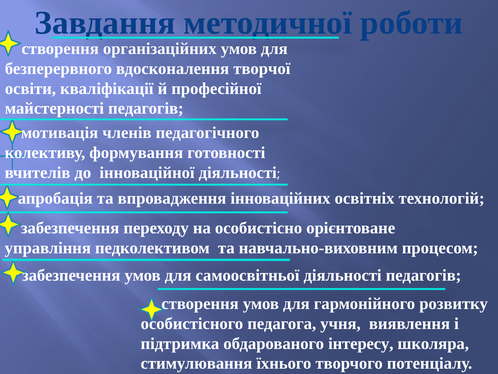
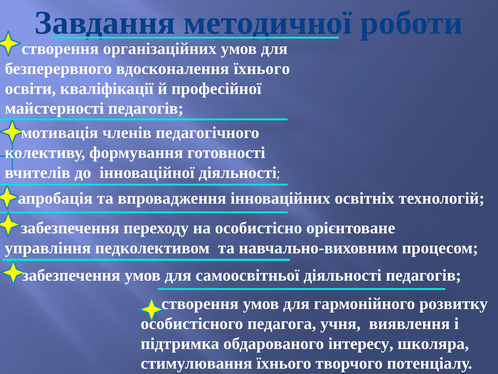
вдосконалення творчої: творчої -> їхнього (262, 68)
